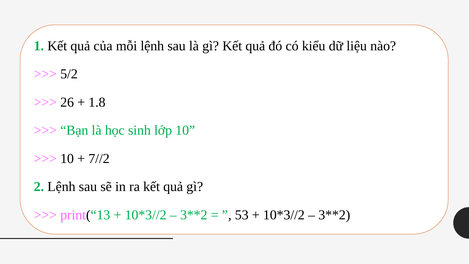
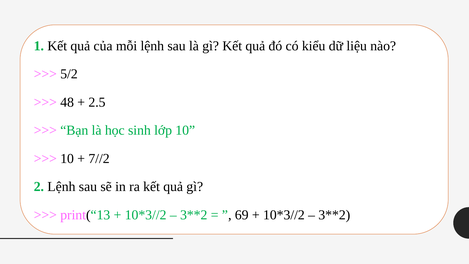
26: 26 -> 48 (67, 102)
1.8: 1.8 -> 2.5 (97, 102)
53: 53 -> 69 (242, 215)
